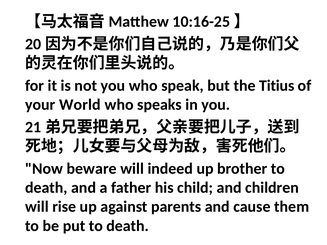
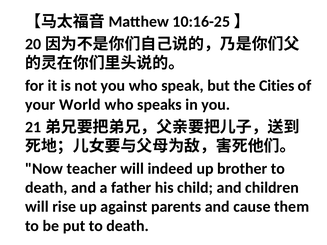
Titius: Titius -> Cities (277, 86)
beware: beware -> teacher (92, 169)
